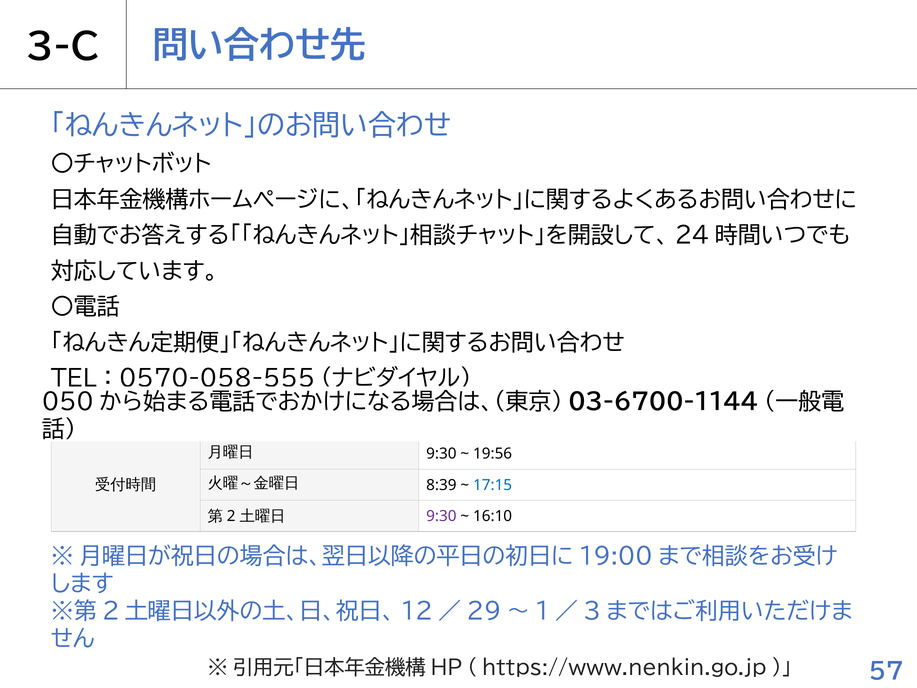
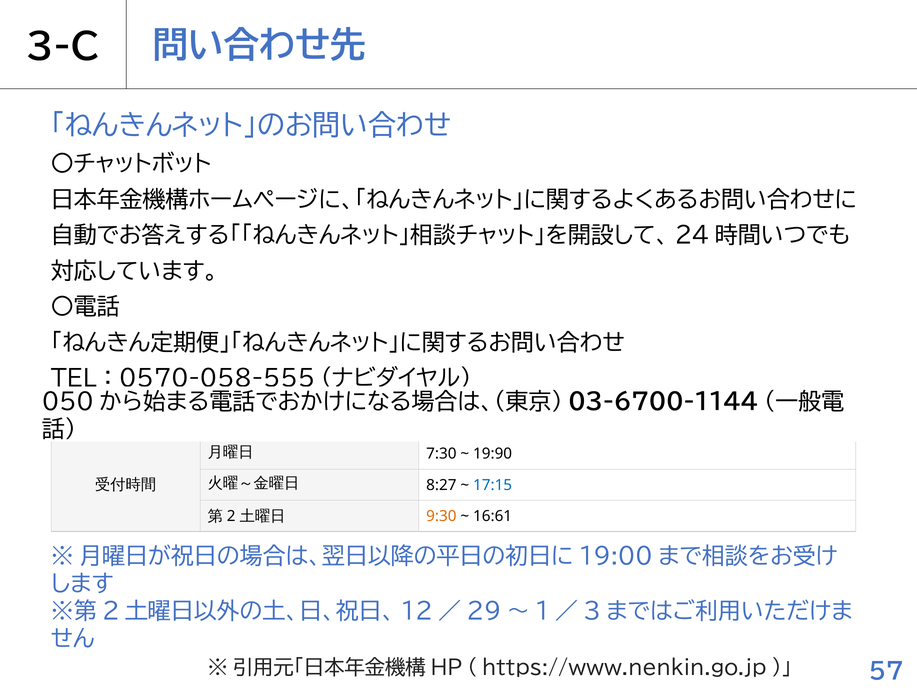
9:30: 9:30 -> 7:30 (441, 454)
19:56: 19:56 -> 19:90 (493, 454)
8:39: 8:39 -> 8:27 (441, 485)
9:30 colour: purple -> orange (441, 516)
16:10: 16:10 -> 16:61 (493, 516)
